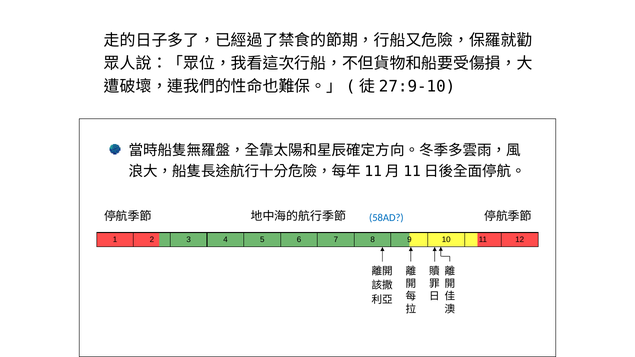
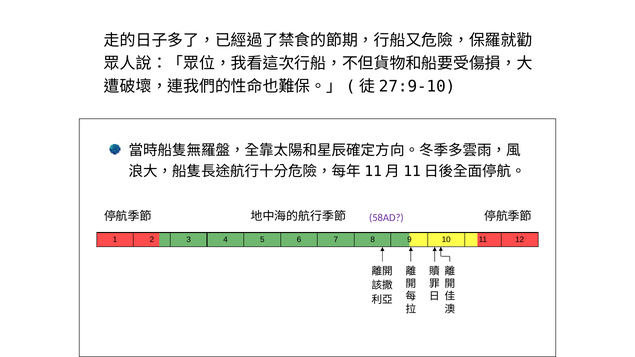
58AD colour: blue -> purple (386, 218)
